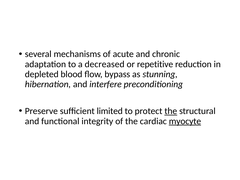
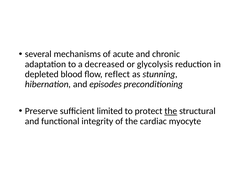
repetitive: repetitive -> glycolysis (155, 64)
bypass: bypass -> reflect (117, 74)
interfere: interfere -> episodes (106, 84)
myocyte underline: present -> none (185, 121)
